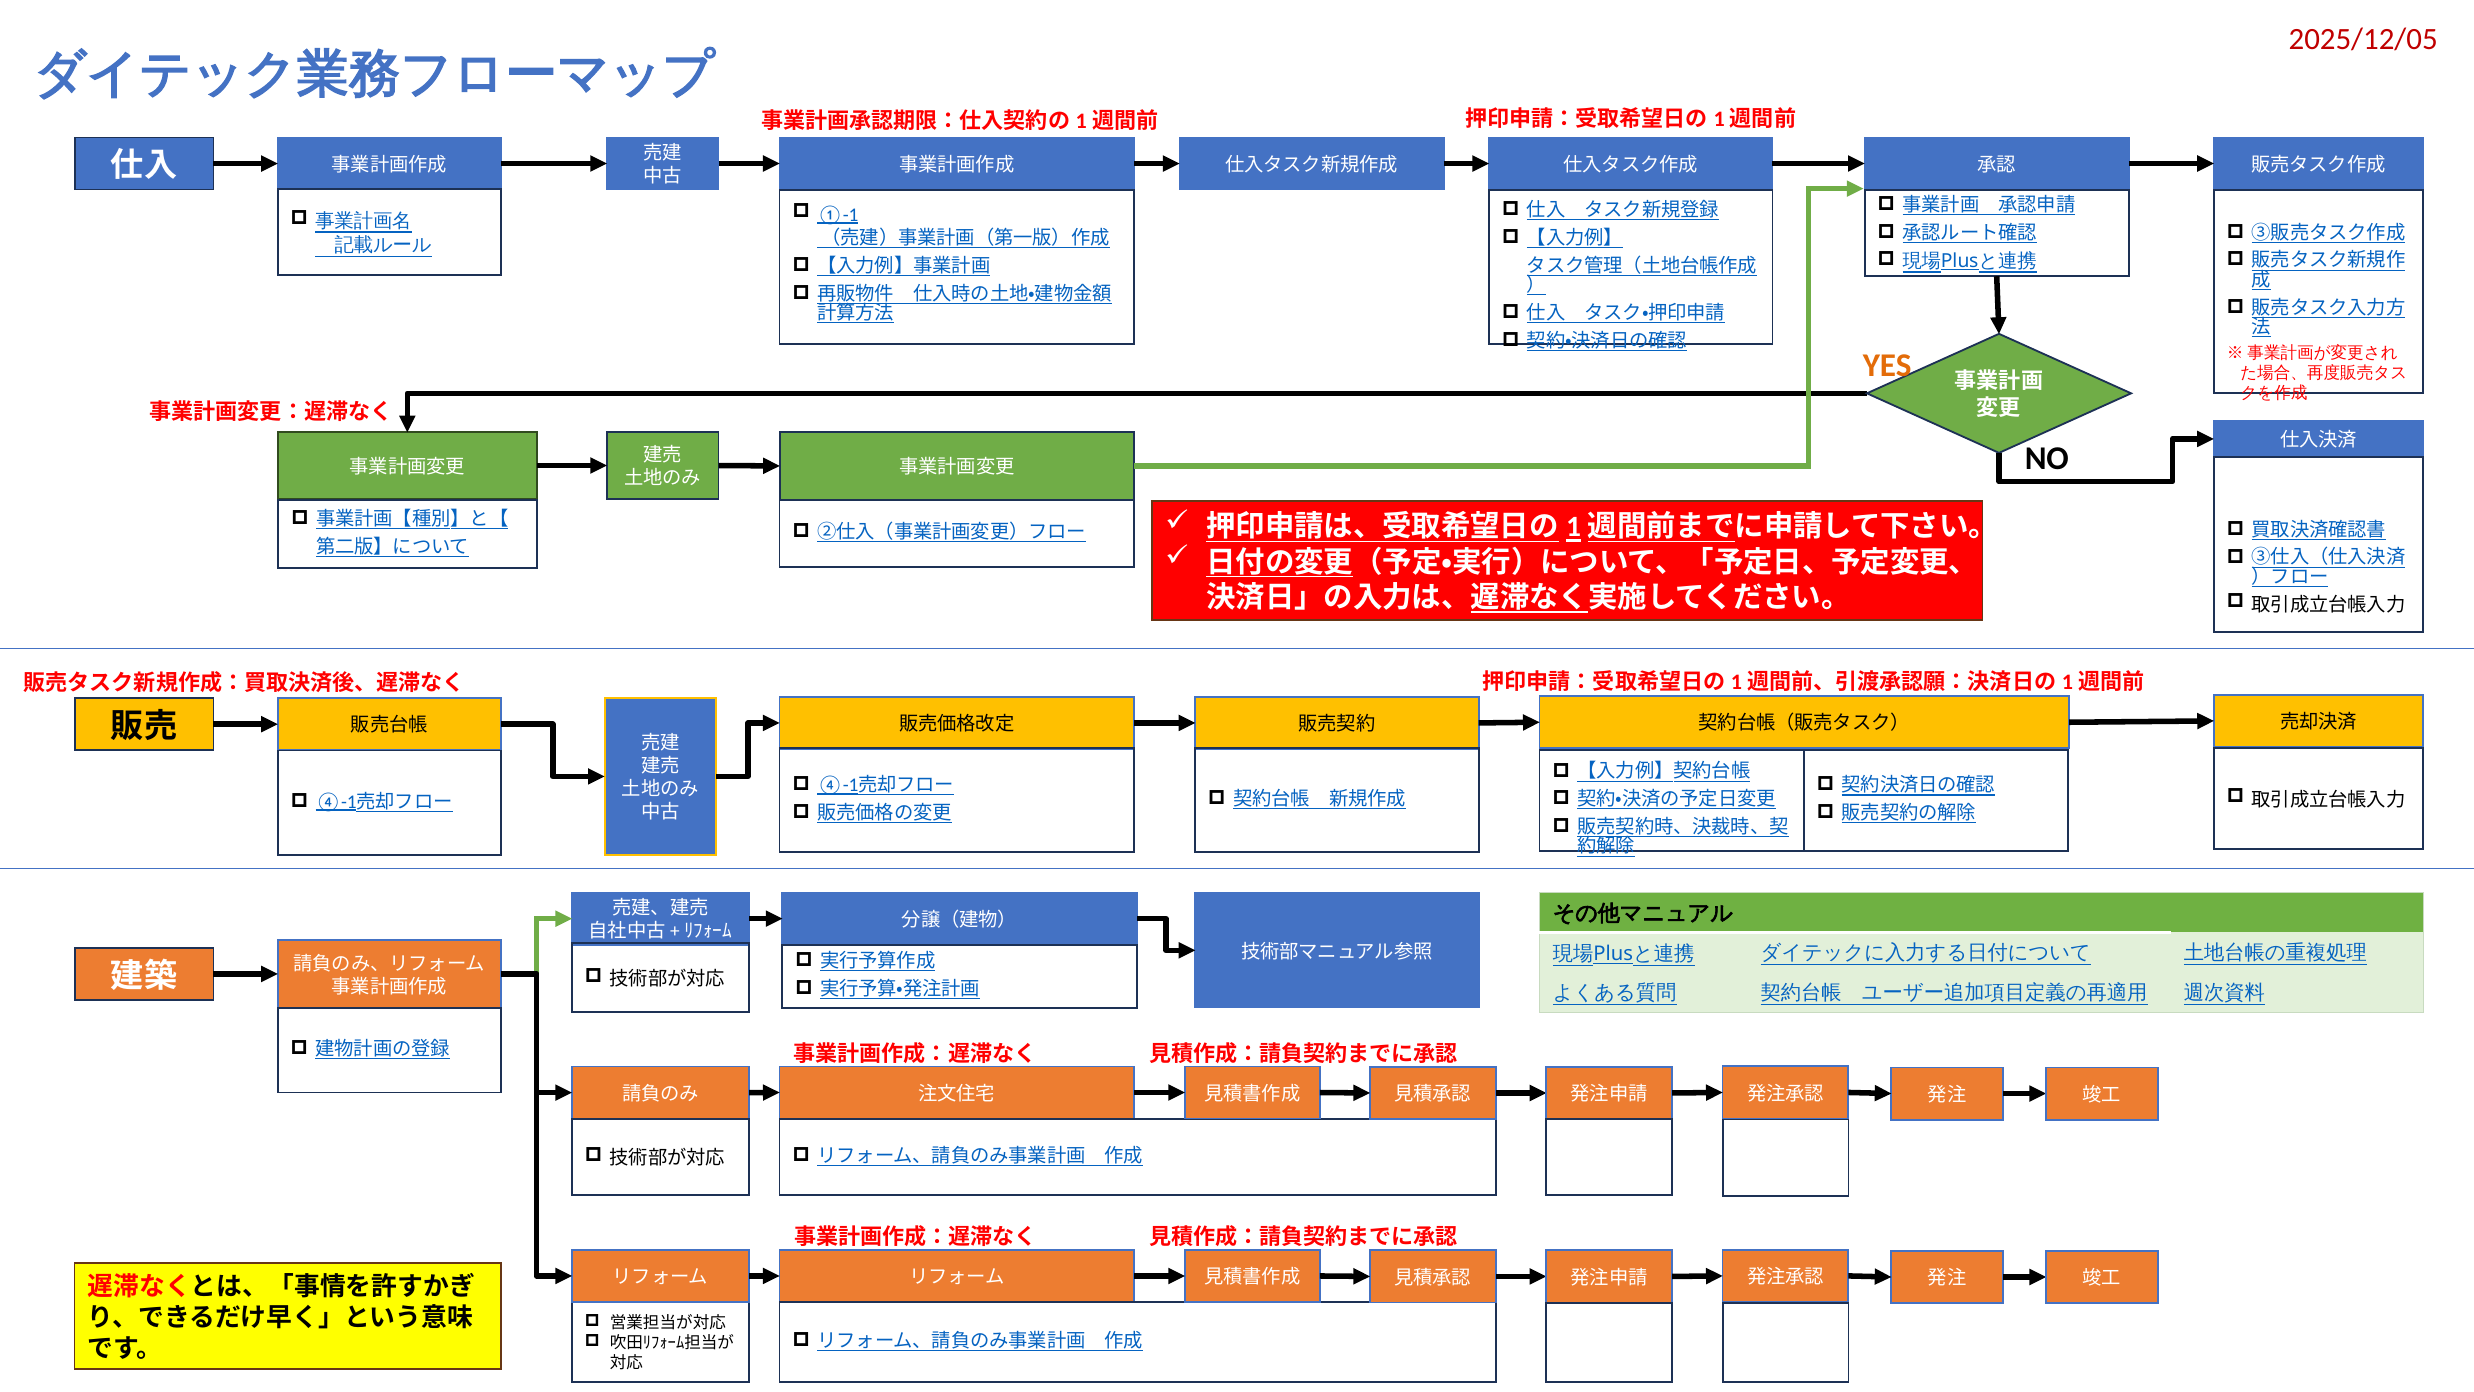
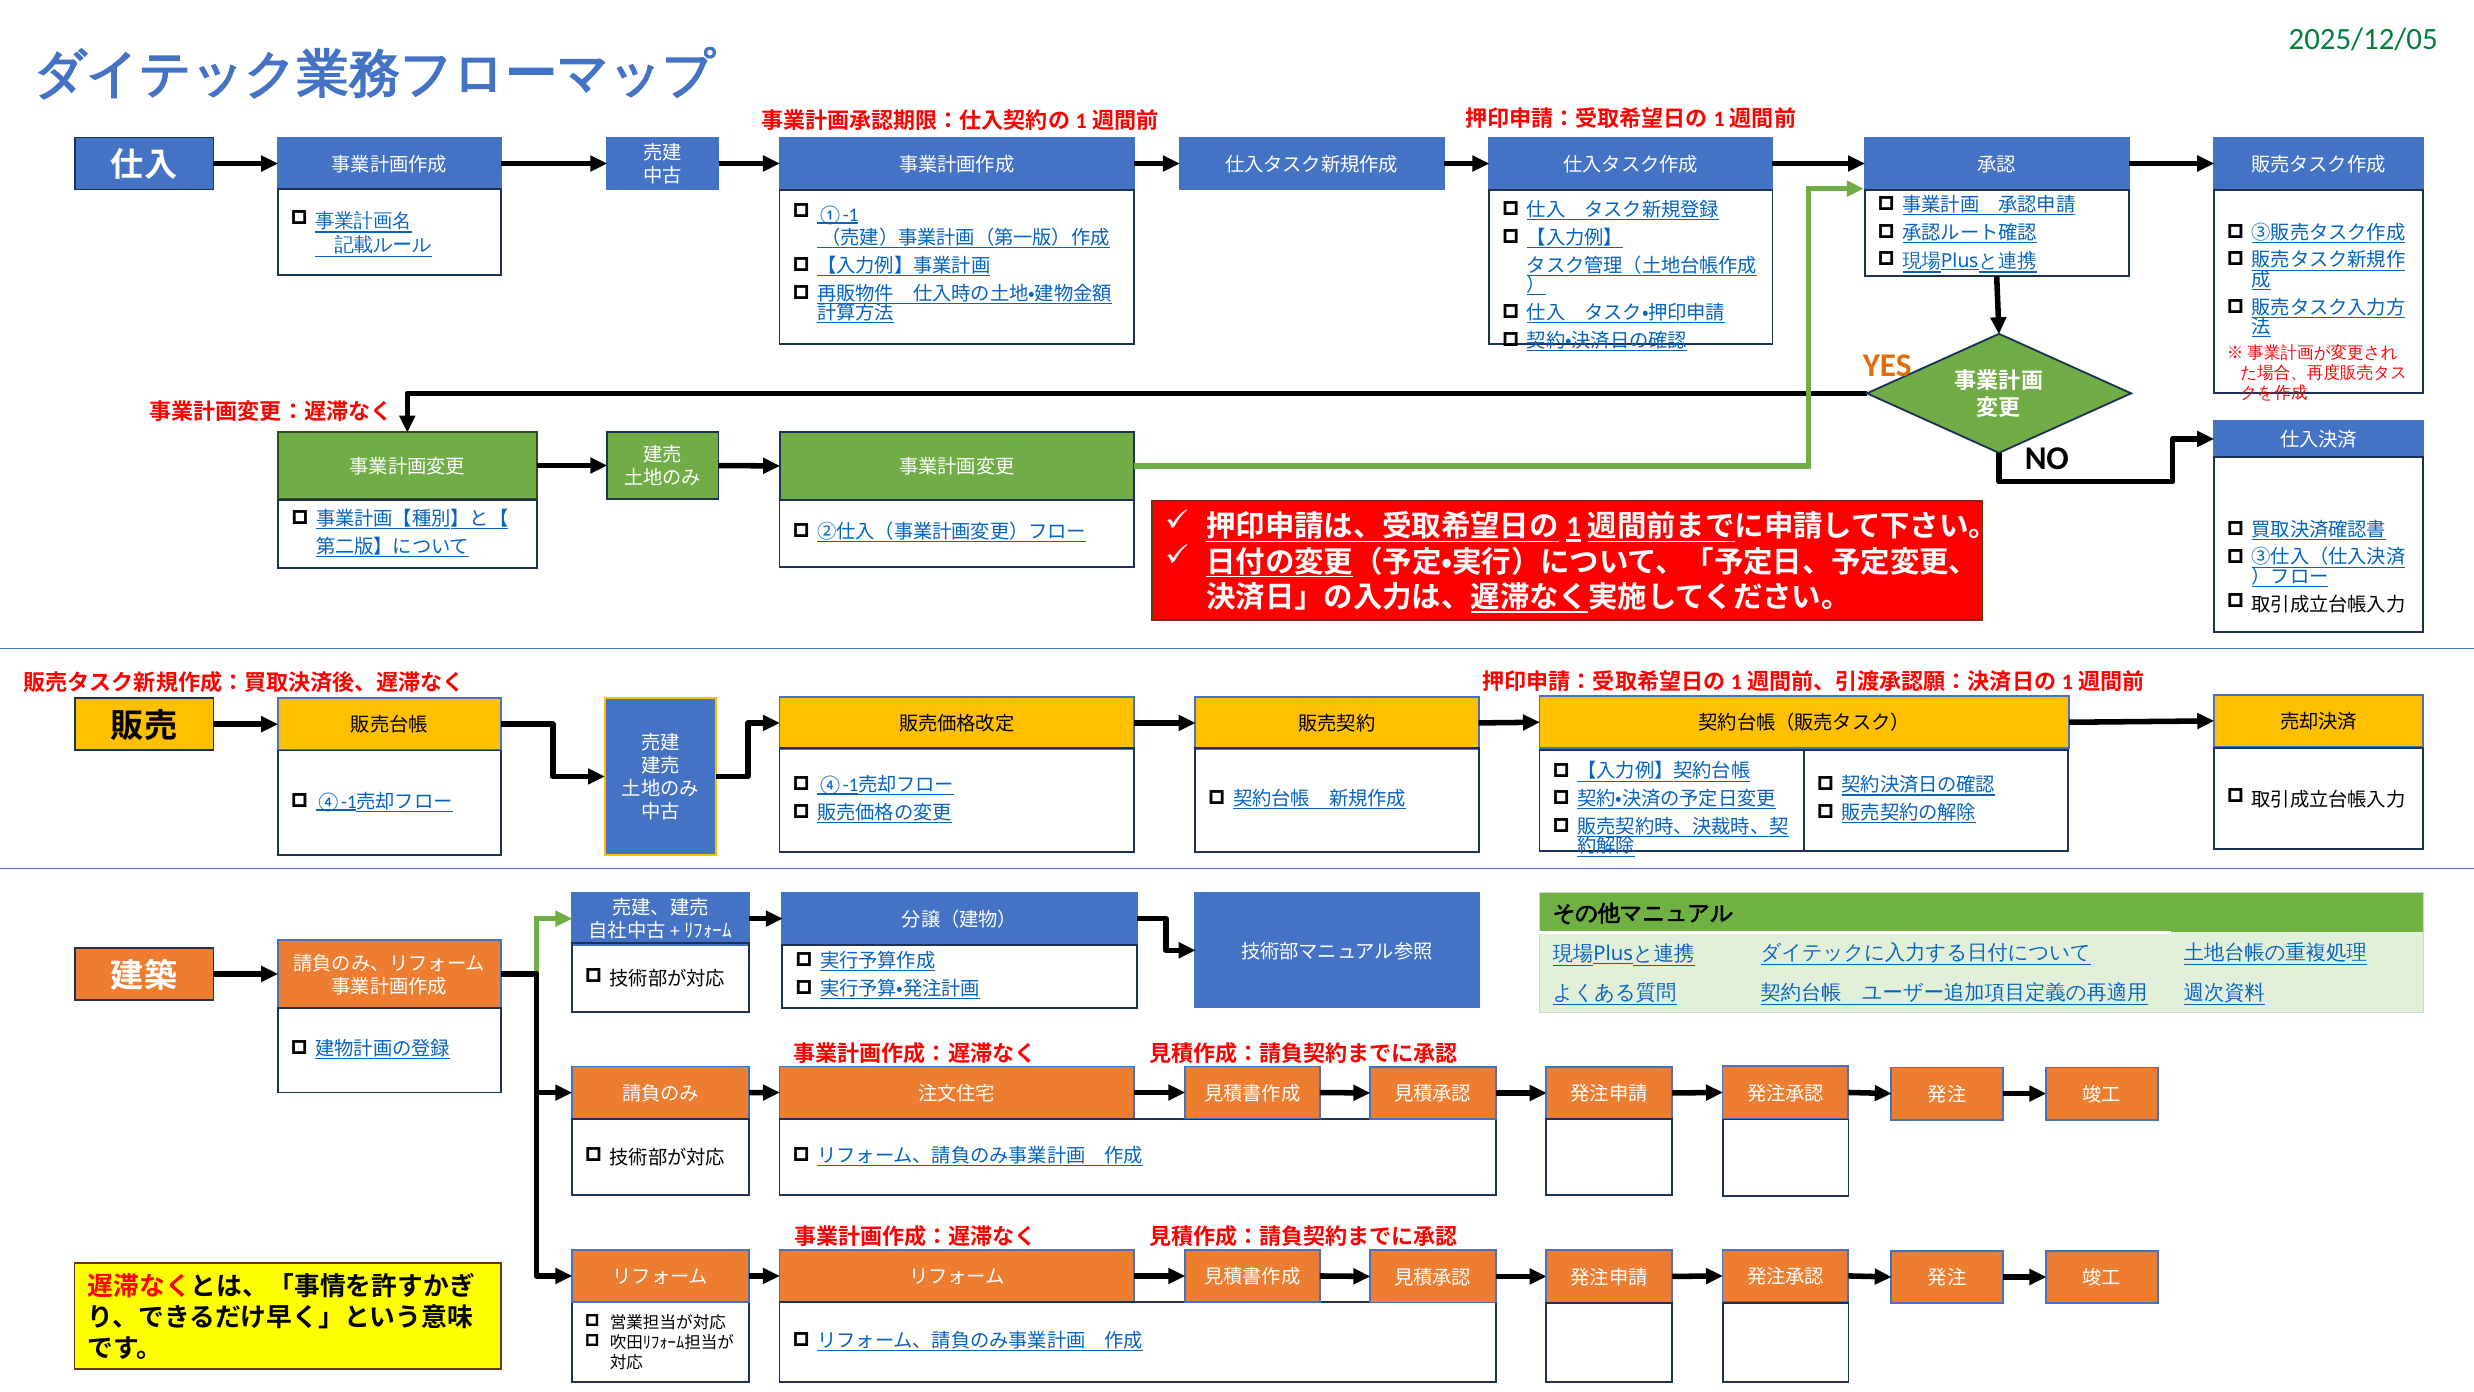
2025/12/05 colour: red -> green (2363, 39)
